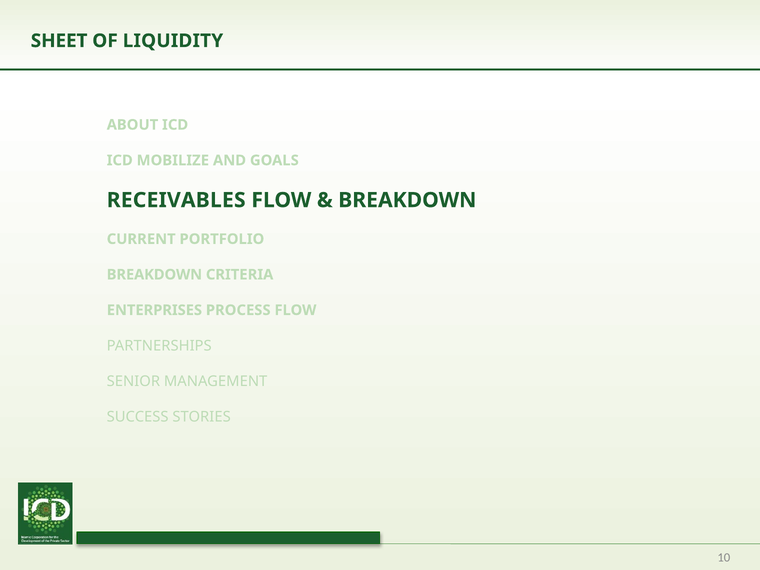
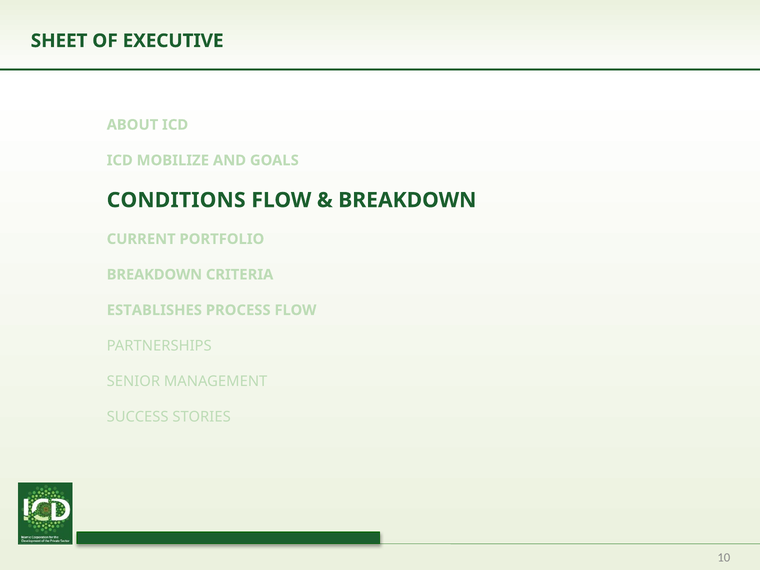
LIQUIDITY: LIQUIDITY -> EXECUTIVE (173, 41)
RECEIVABLES: RECEIVABLES -> CONDITIONS (176, 200)
ENTERPRISES: ENTERPRISES -> ESTABLISHES (154, 310)
